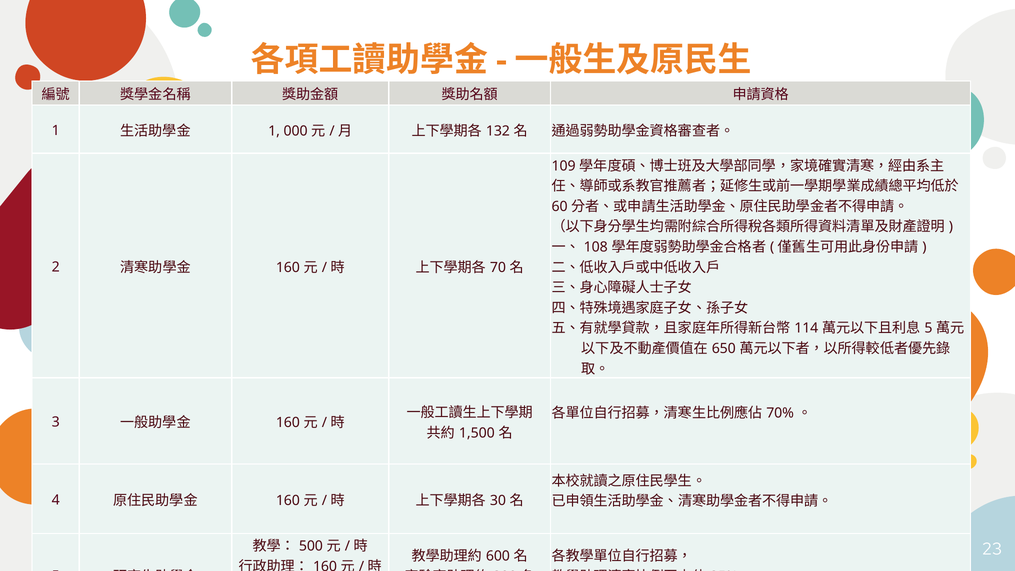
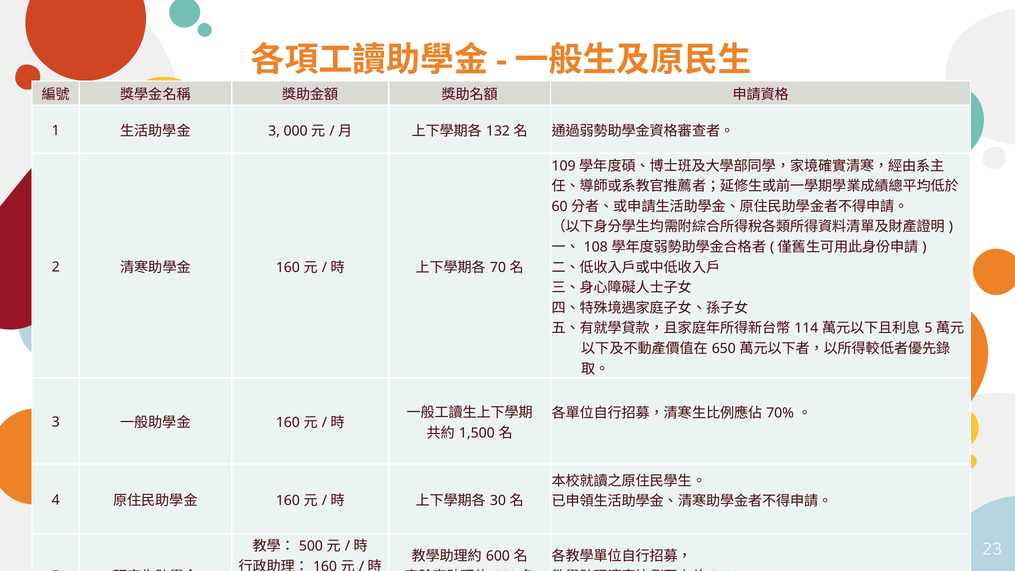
1: 1 -> 3 (274, 131)
